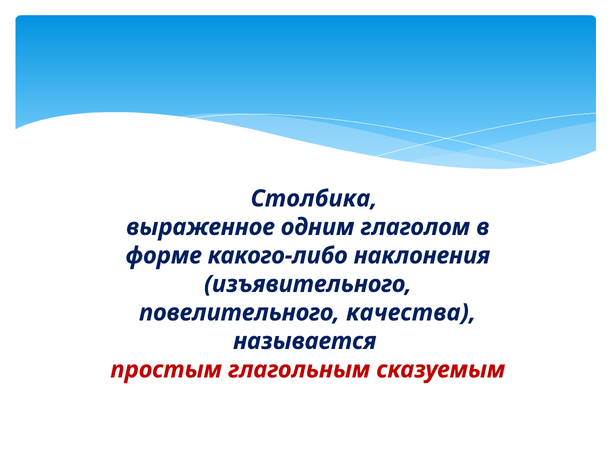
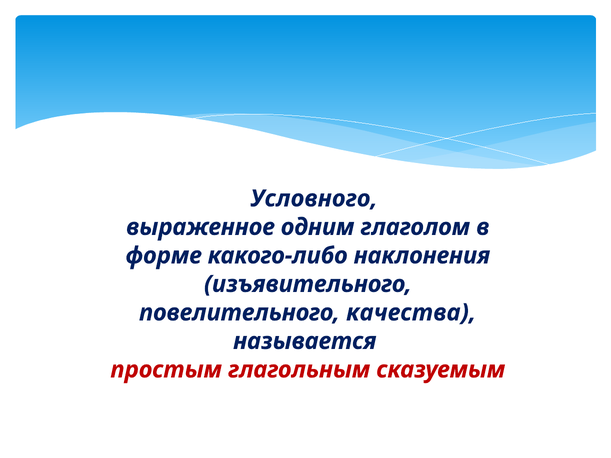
Столбика: Столбика -> Условного (314, 199)
